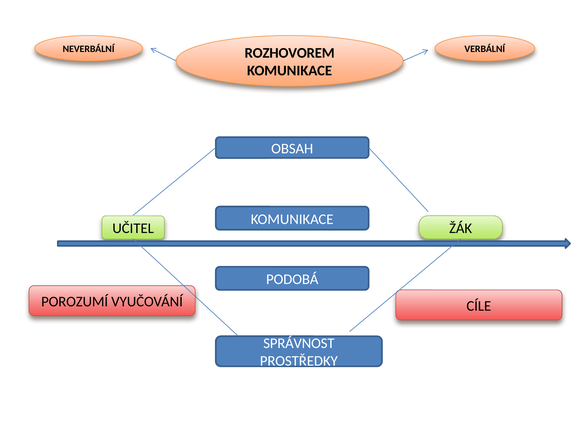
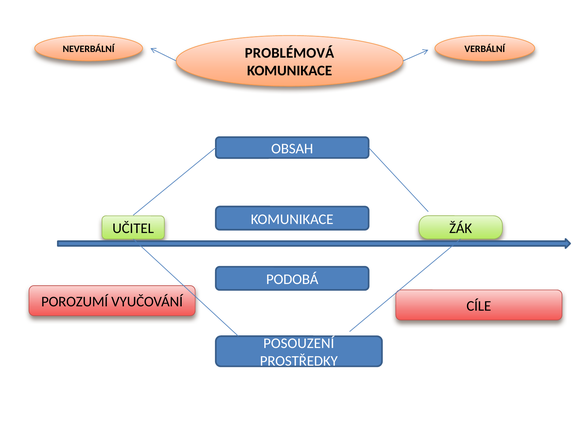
ROZHOVOREM: ROZHOVOREM -> PROBLÉMOVÁ (289, 53)
SPRÁVNOST: SPRÁVNOST -> POSOUZENÍ (299, 343)
